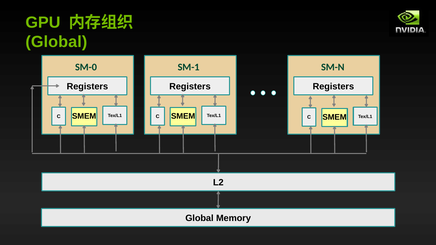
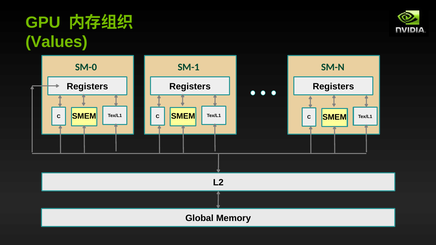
Global: Global -> Values (56, 42)
